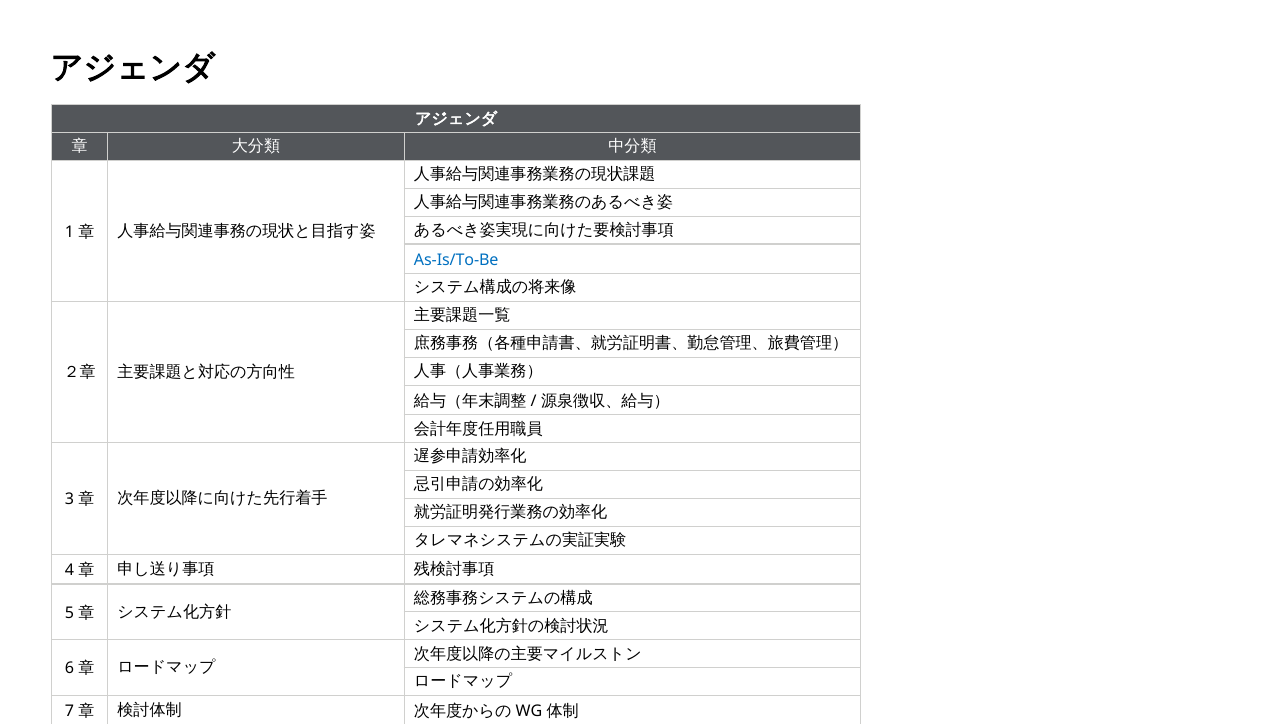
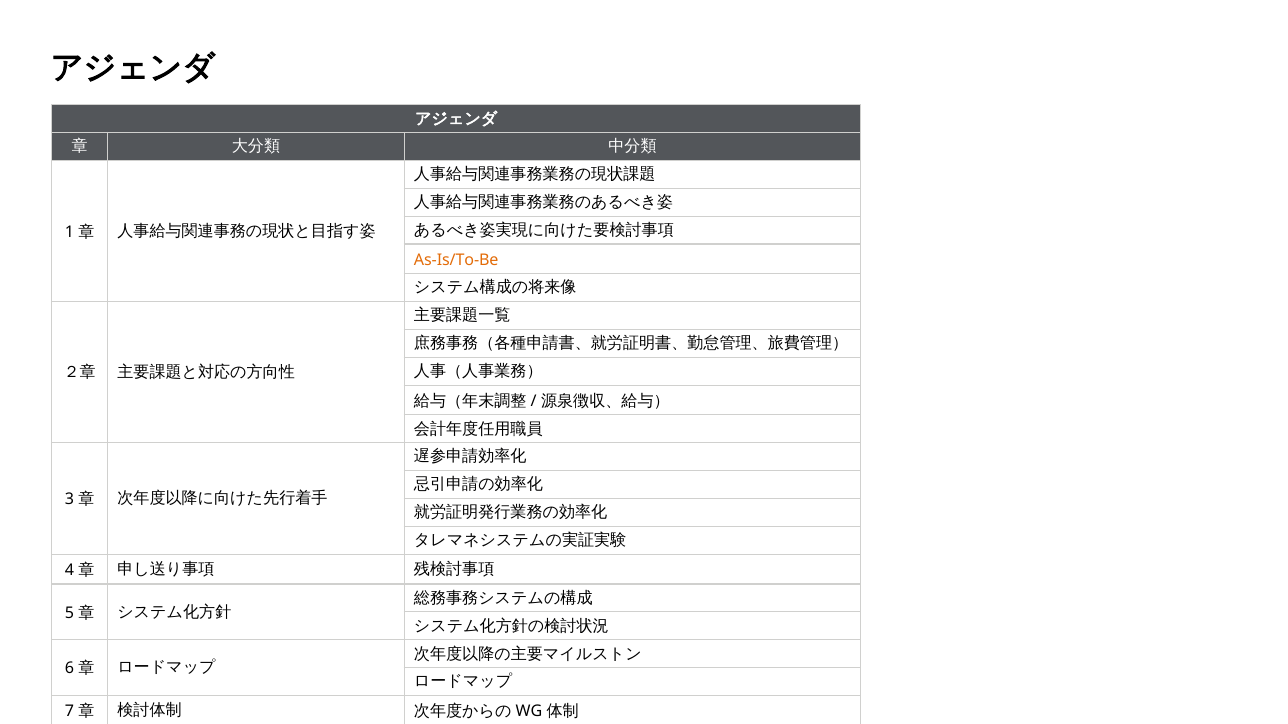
As-Is/To-Be colour: blue -> orange (456, 260)
